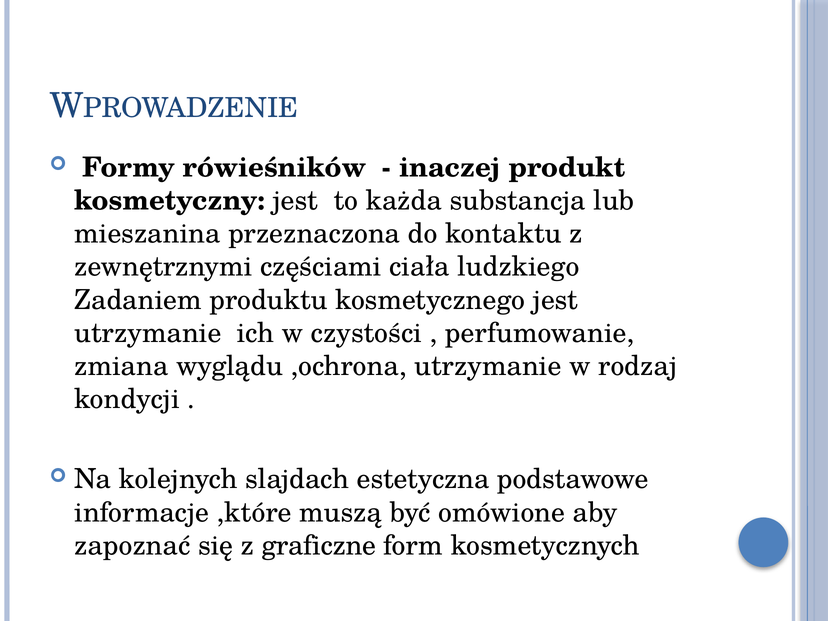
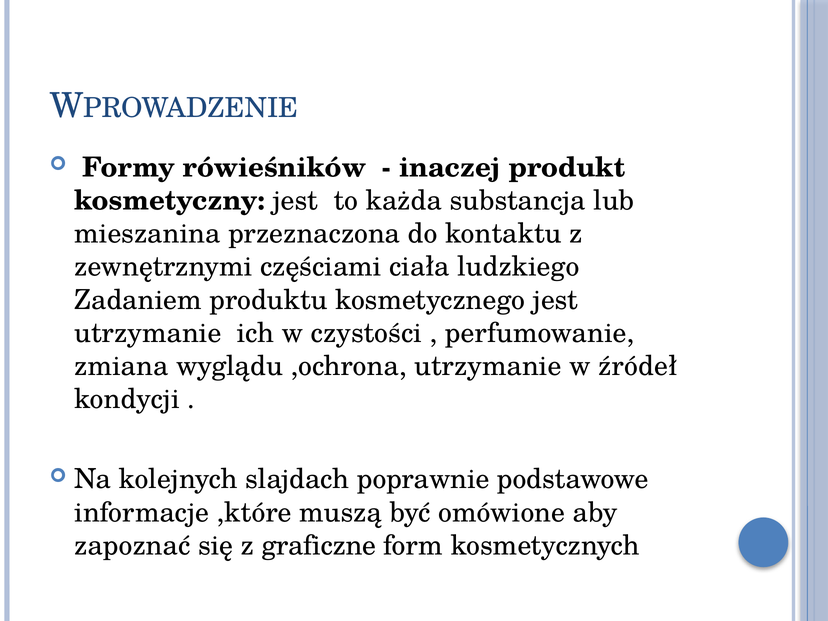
rodzaj: rodzaj -> źródeł (638, 366)
estetyczna: estetyczna -> poprawnie (423, 479)
